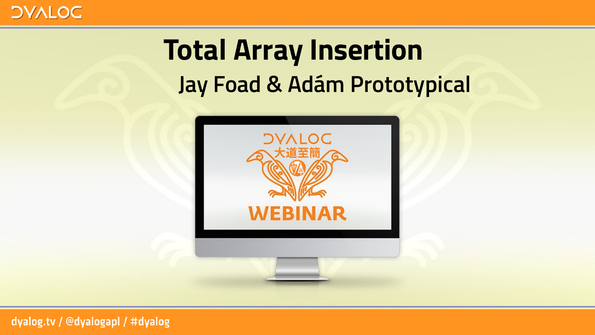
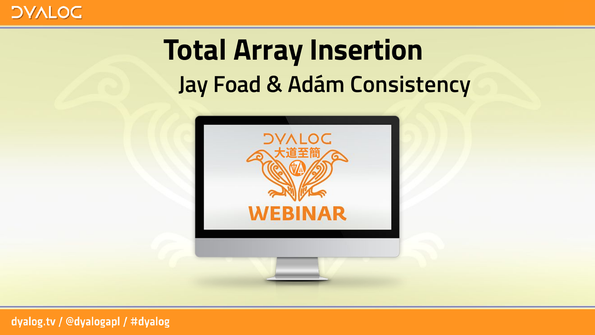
Prototypical: Prototypical -> Consistency (411, 85)
